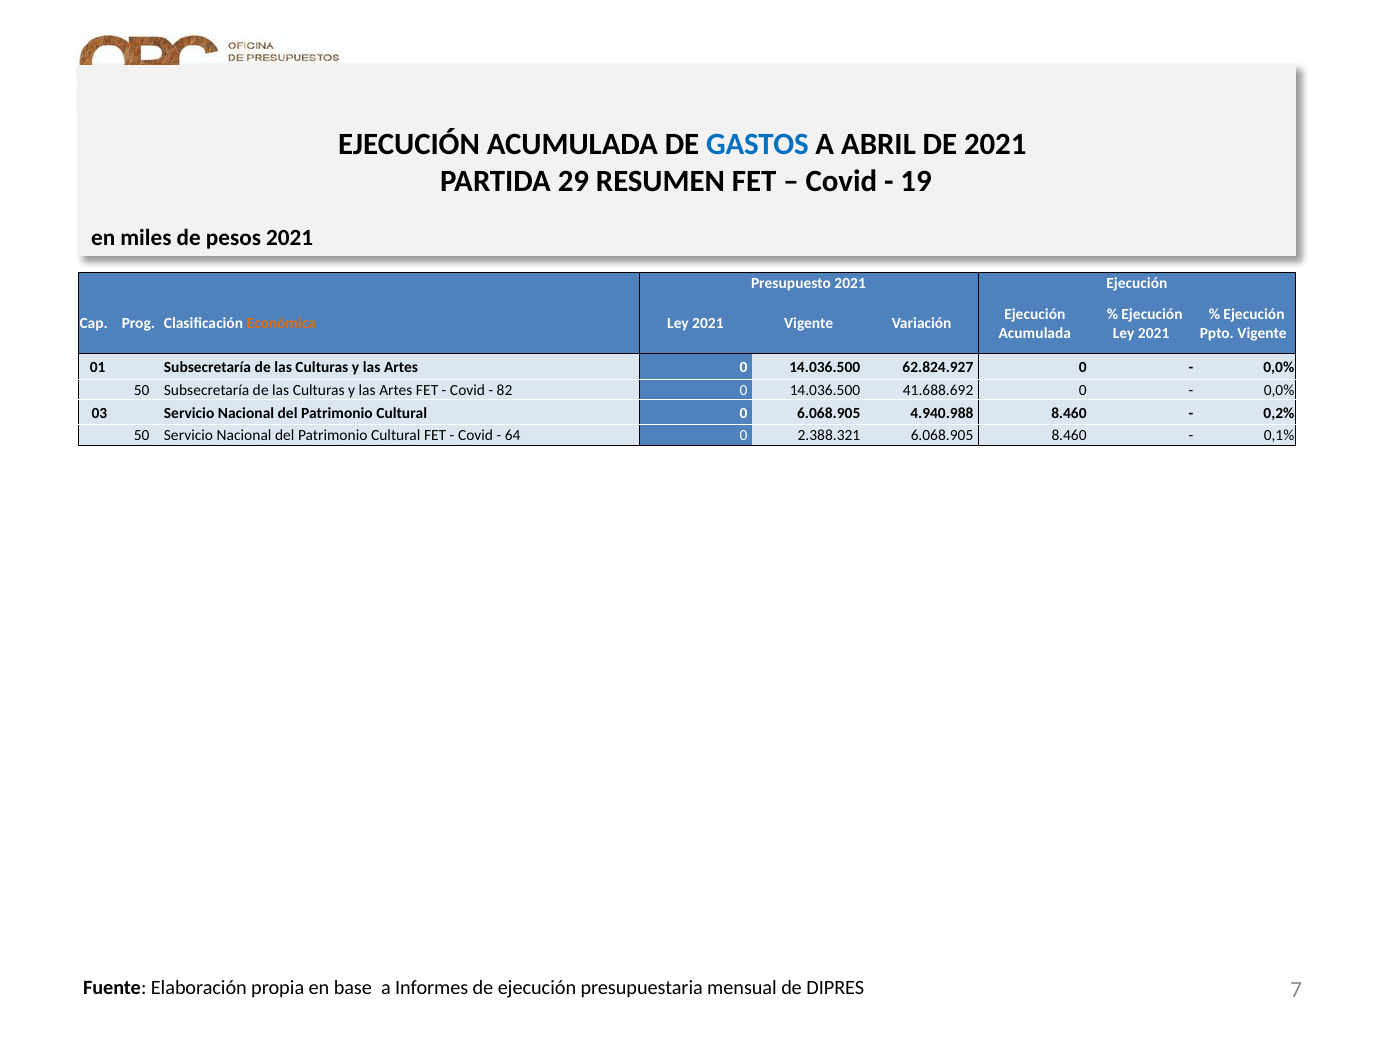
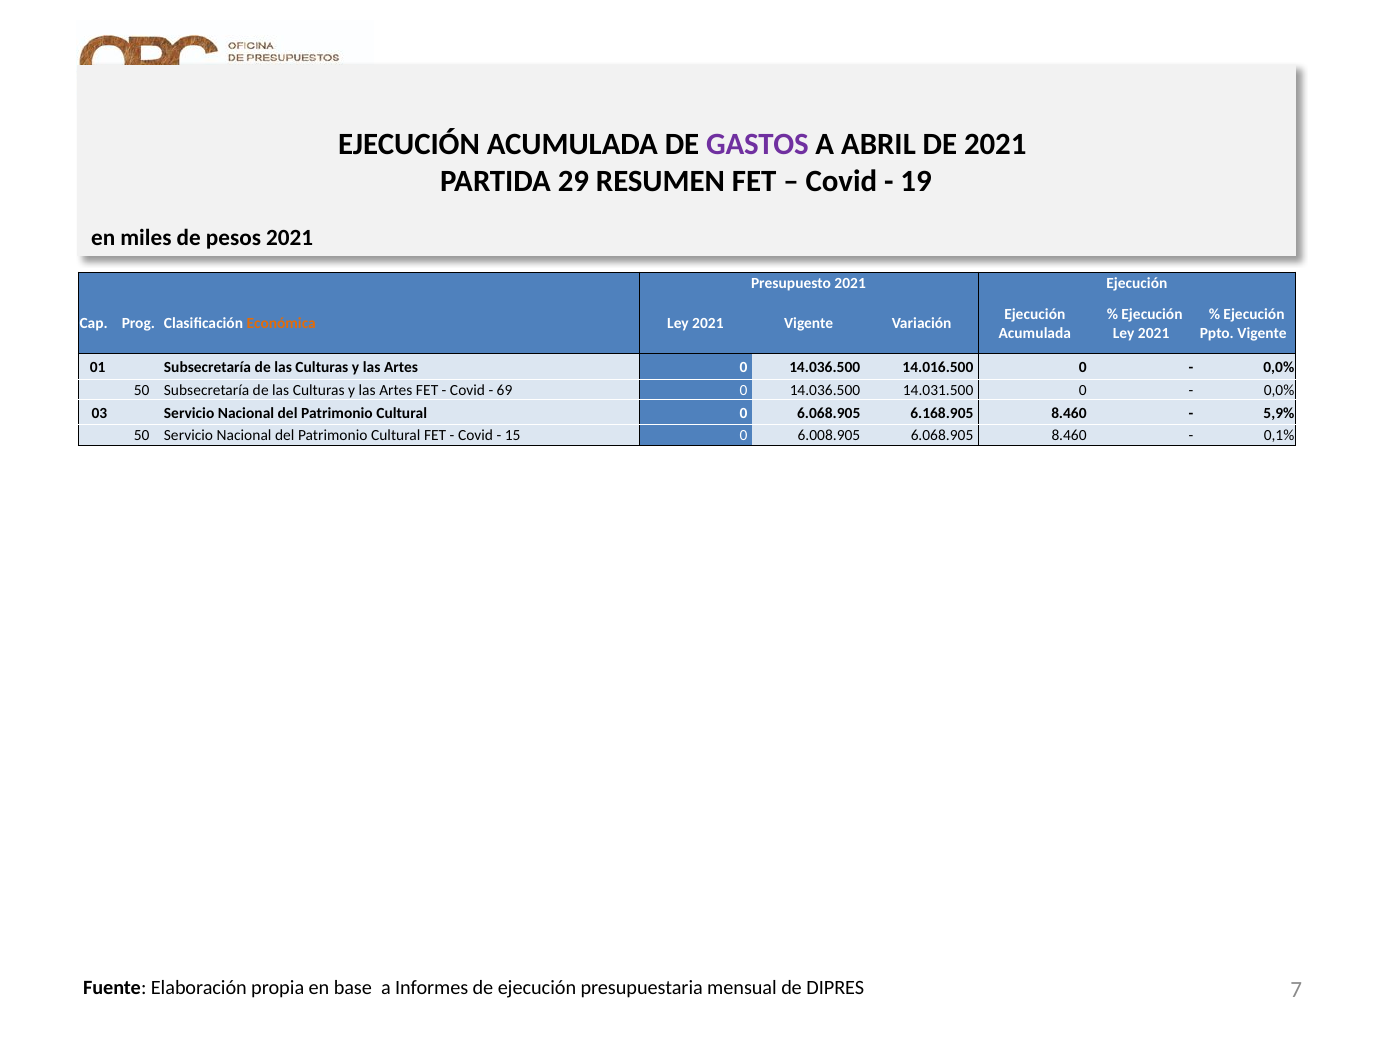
GASTOS colour: blue -> purple (757, 144)
62.824.927: 62.824.927 -> 14.016.500 (938, 367)
82: 82 -> 69 (505, 391)
41.688.692: 41.688.692 -> 14.031.500 (938, 391)
4.940.988: 4.940.988 -> 6.168.905 (942, 413)
0,2%: 0,2% -> 5,9% (1279, 413)
64: 64 -> 15 (513, 436)
2.388.321: 2.388.321 -> 6.008.905 (829, 436)
